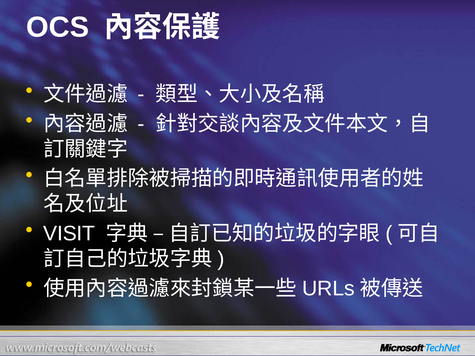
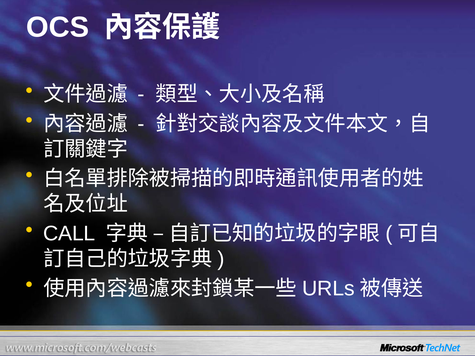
VISIT: VISIT -> CALL (69, 234)
